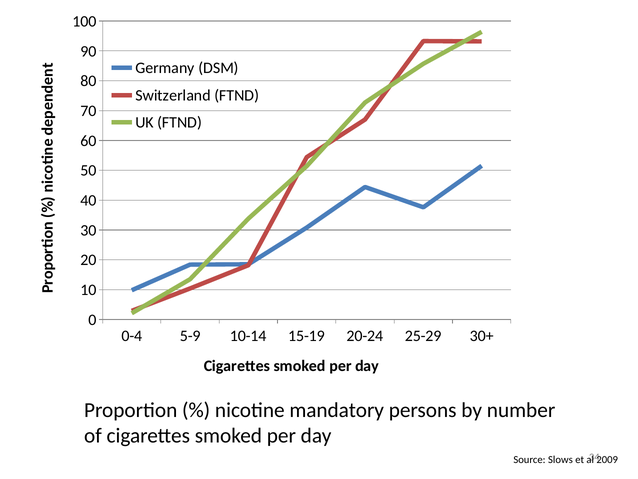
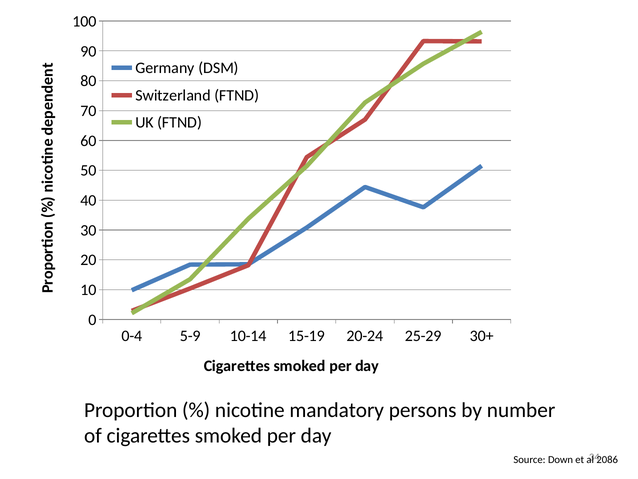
Slows: Slows -> Down (561, 459)
2009: 2009 -> 2086 (607, 459)
